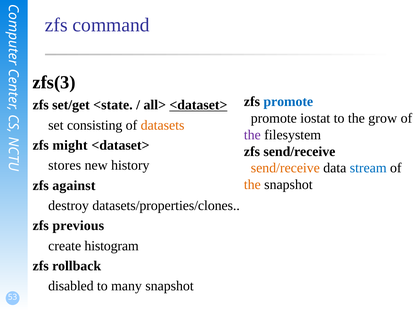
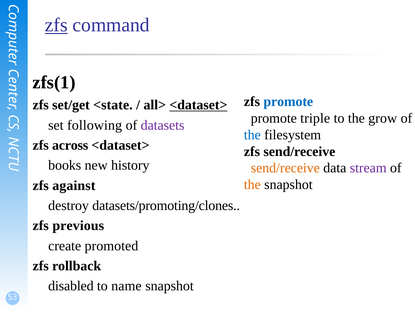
zfs underline: none -> present (56, 25)
zfs(3: zfs(3 -> zfs(1 (54, 82)
iostat: iostat -> triple (315, 118)
consisting: consisting -> following (95, 125)
datasets colour: orange -> purple (163, 125)
the colour: purple -> blue (252, 134)
might: might -> across (70, 145)
stores: stores -> books (65, 165)
stream colour: blue -> purple (368, 168)
datasets/properties/clones: datasets/properties/clones -> datasets/promoting/clones (166, 205)
histogram: histogram -> promoted (111, 245)
many: many -> name (126, 285)
